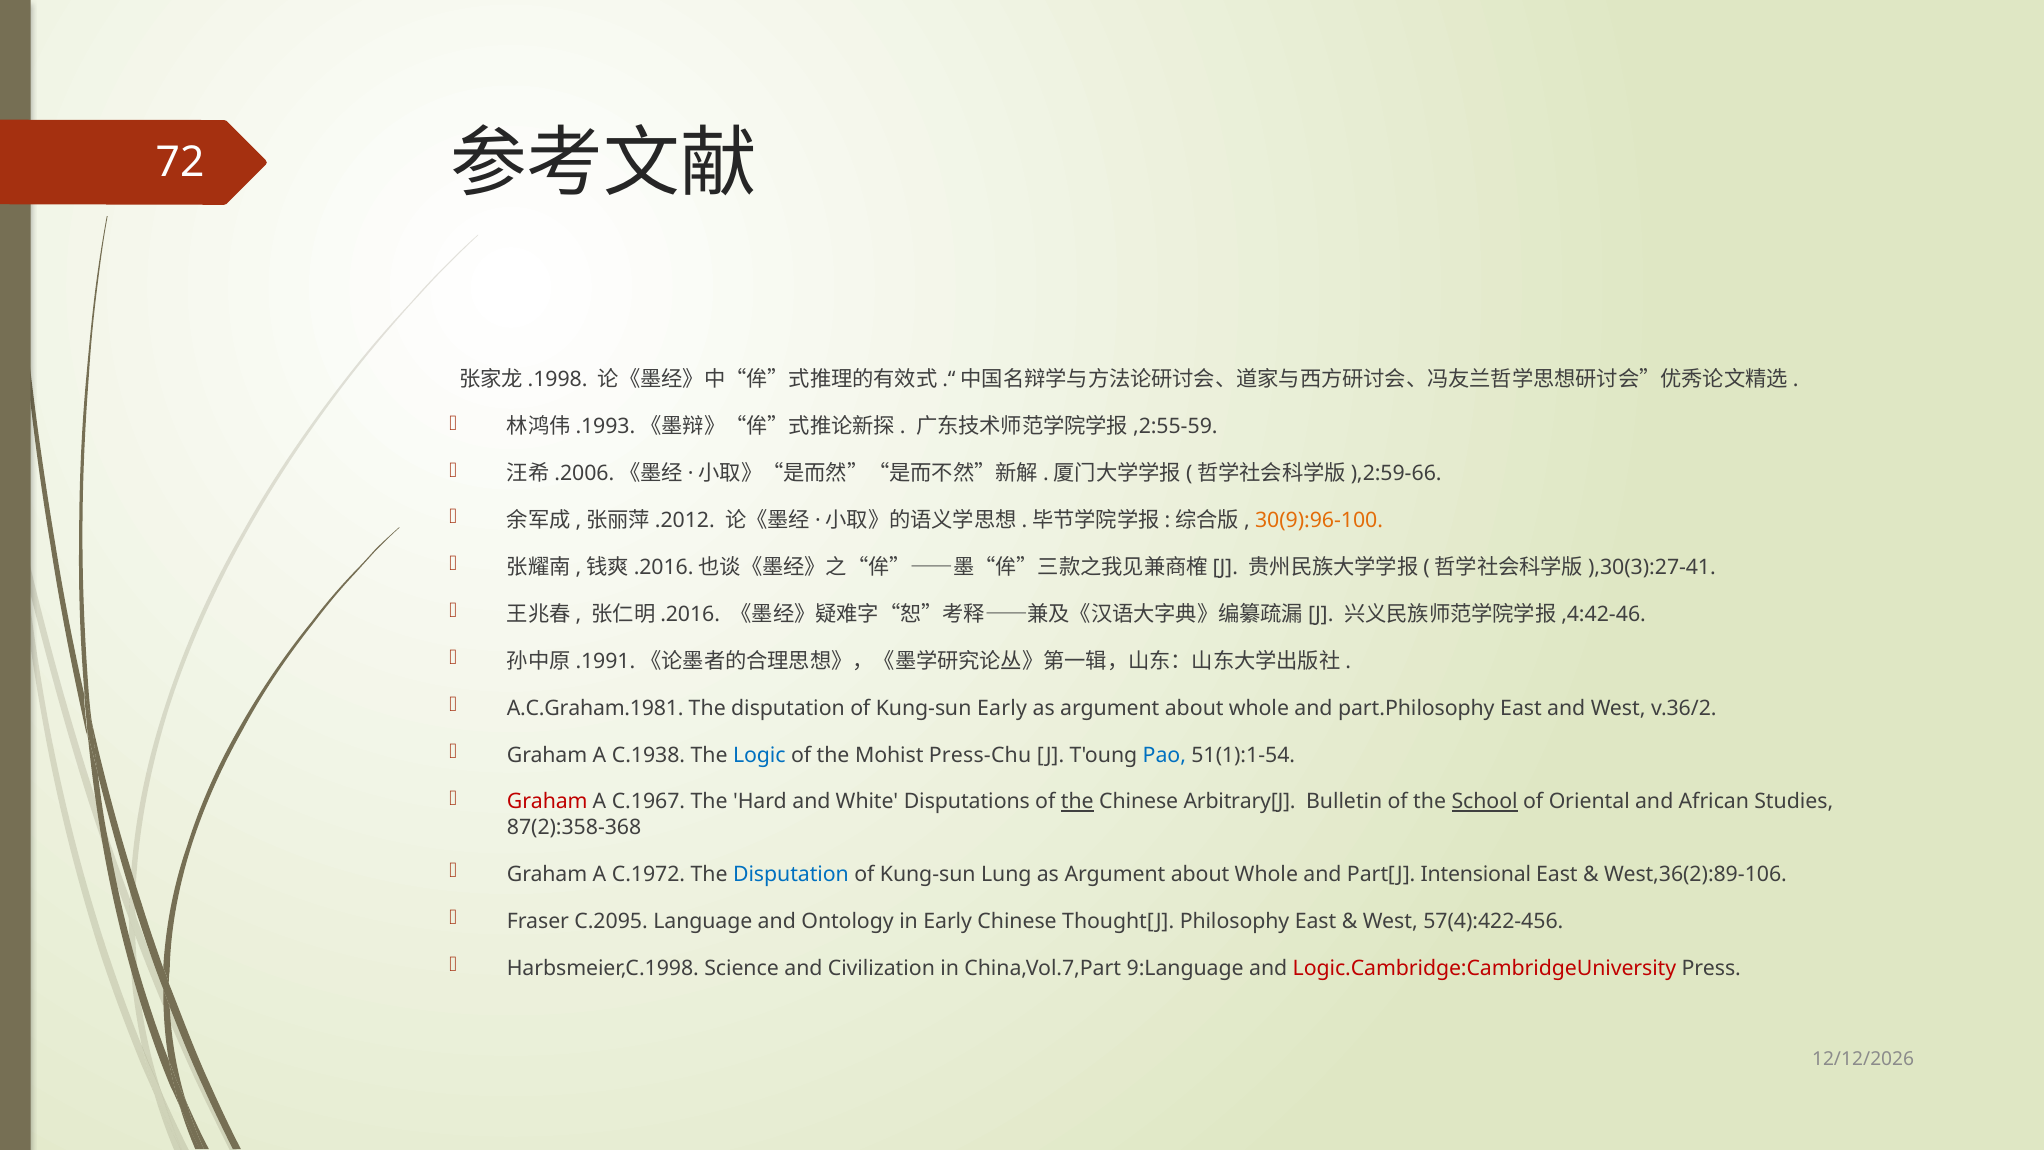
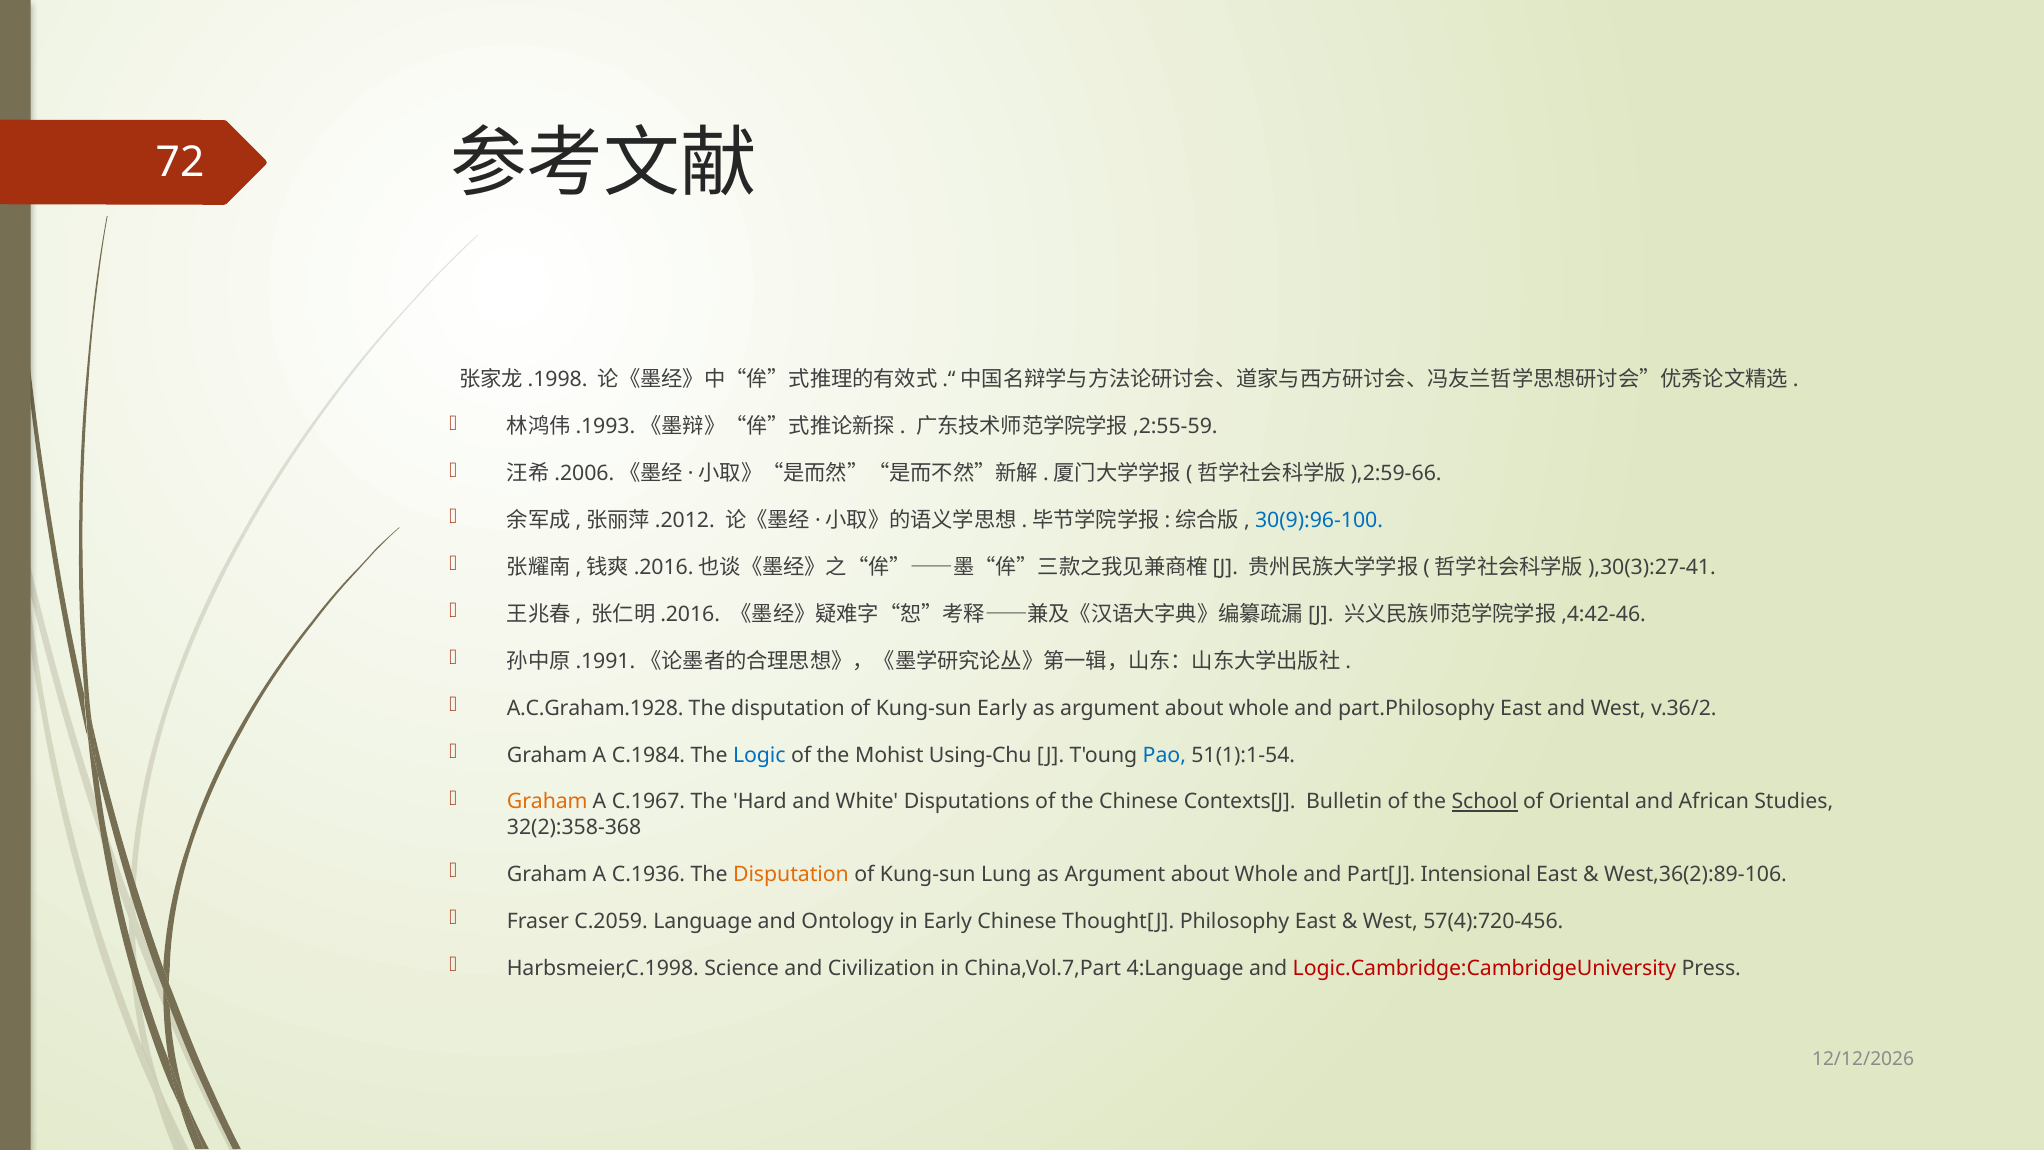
30(9):96-100 colour: orange -> blue (1319, 520)
A.C.Graham.1981: A.C.Graham.1981 -> A.C.Graham.1928 (595, 708)
C.1938: C.1938 -> C.1984 (649, 755)
Press-Chu: Press-Chu -> Using-Chu (980, 755)
Graham colour: red -> orange (547, 802)
the underline: present -> none (1077, 802)
Arbitrary[J: Arbitrary[J -> Contexts[J (1240, 802)
87(2):358-368: 87(2):358-368 -> 32(2):358-368 (574, 827)
C.1972: C.1972 -> C.1936 (649, 874)
Disputation colour: blue -> orange (791, 874)
C.2095: C.2095 -> C.2059 (611, 921)
57(4):422-456: 57(4):422-456 -> 57(4):720-456 (1493, 921)
9:Language: 9:Language -> 4:Language (1185, 968)
